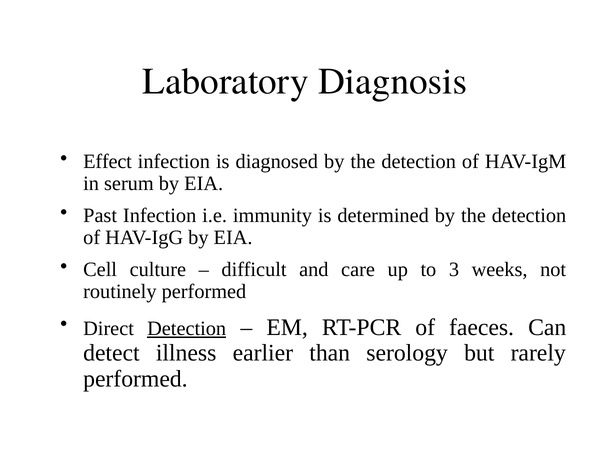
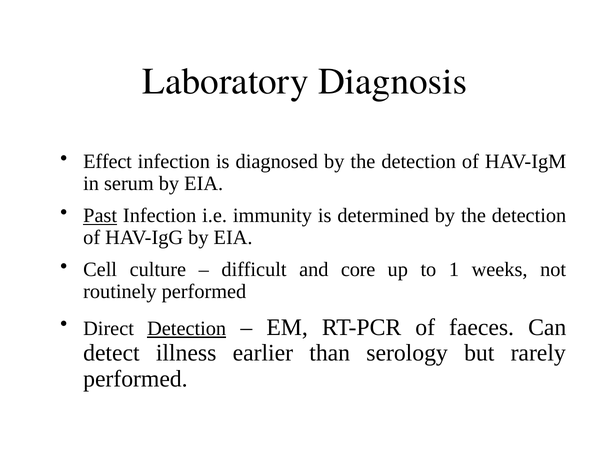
Past underline: none -> present (100, 215)
care: care -> core (358, 269)
3: 3 -> 1 (454, 269)
